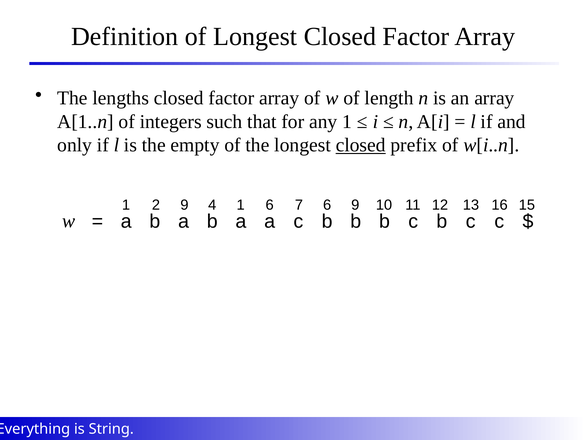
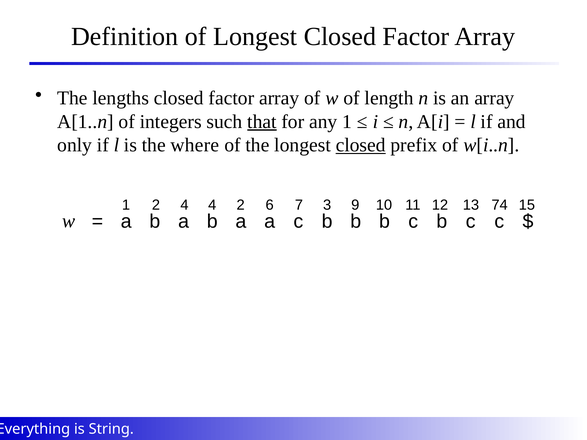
that underline: none -> present (262, 122)
empty: empty -> where (195, 145)
2 9: 9 -> 4 (184, 205)
4 1: 1 -> 2 (241, 205)
7 6: 6 -> 3 (327, 205)
16: 16 -> 74 (500, 205)
